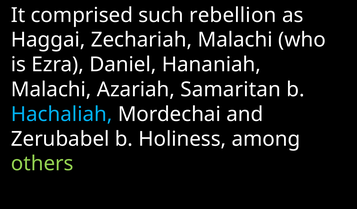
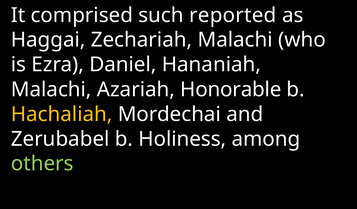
rebellion: rebellion -> reported (233, 15)
Samaritan: Samaritan -> Honorable (231, 90)
Hachaliah colour: light blue -> yellow (62, 114)
